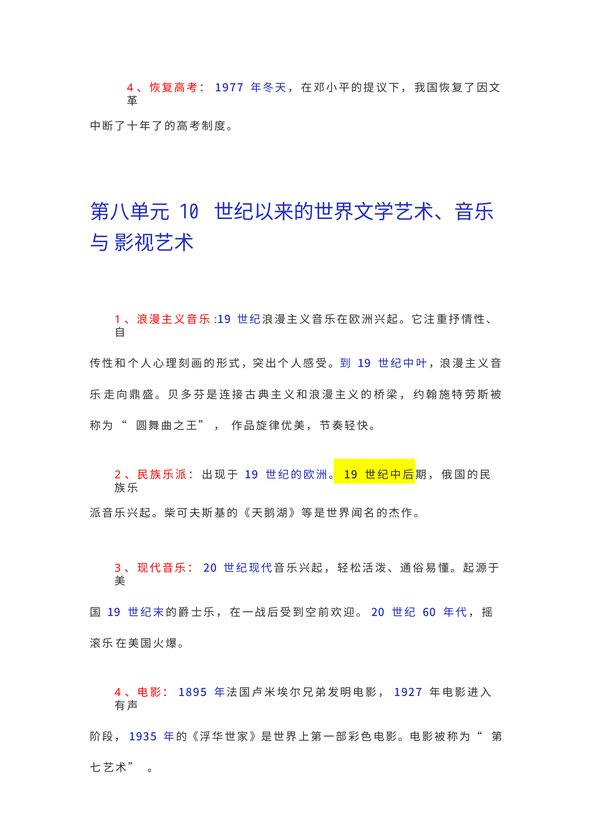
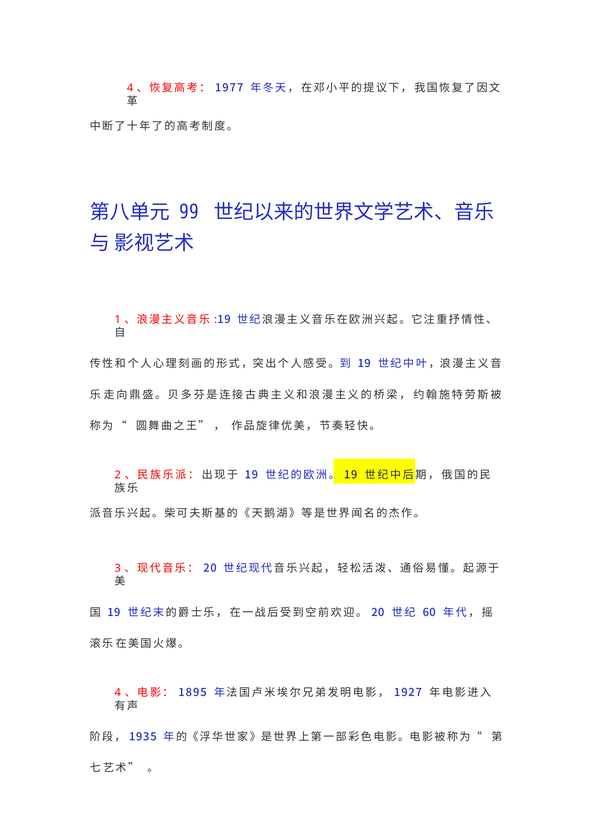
10: 10 -> 99 (189, 212)
